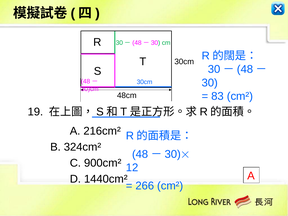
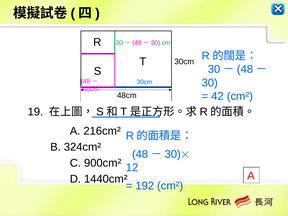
83: 83 -> 42 (218, 96)
266: 266 -> 192 (145, 186)
